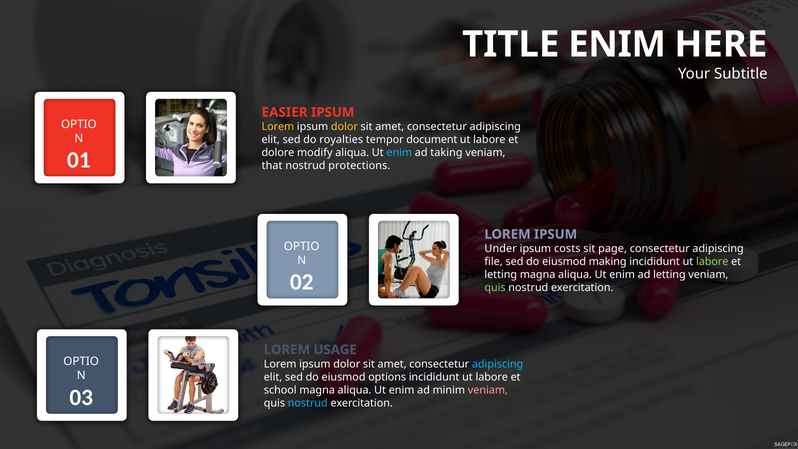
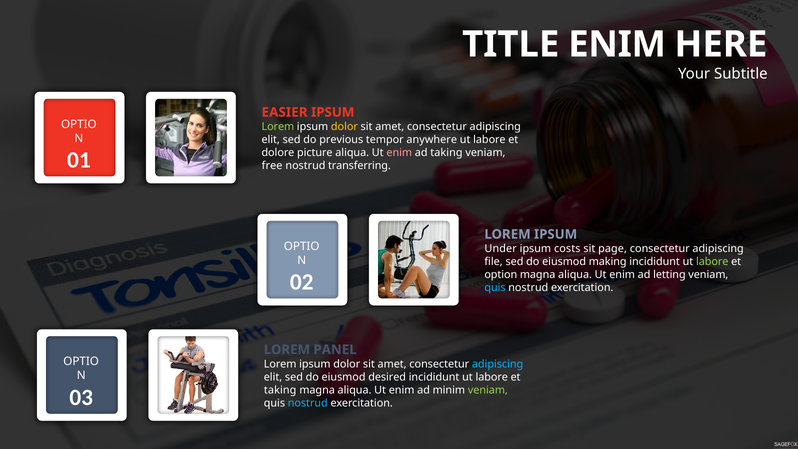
Lorem colour: yellow -> light green (278, 127)
royalties: royalties -> previous (341, 140)
document: document -> anywhere (432, 140)
modify: modify -> picture (315, 153)
enim colour: light blue -> pink (399, 153)
that: that -> free (272, 165)
protections: protections -> transferring (359, 165)
letting: letting -> option (501, 274)
quis colour: light green -> light blue (495, 287)
USAGE: USAGE -> PANEL (335, 350)
options: options -> desired (387, 377)
school: school -> taking (280, 390)
veniam colour: pink -> light green (488, 390)
